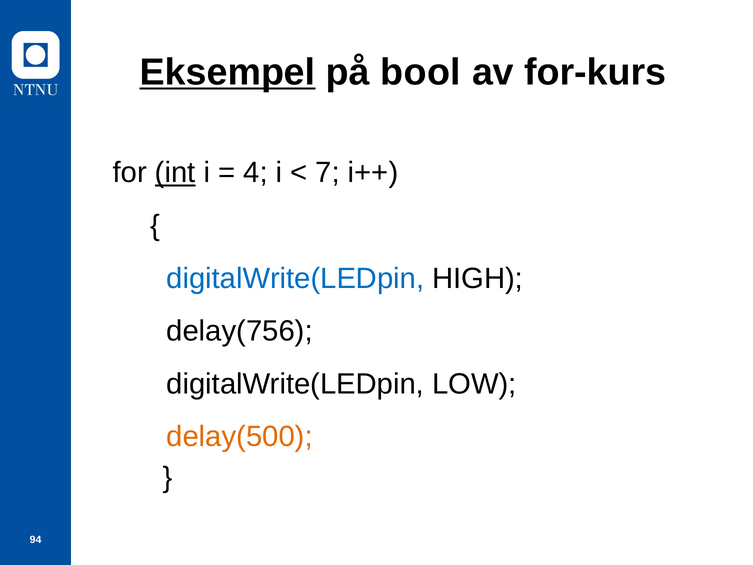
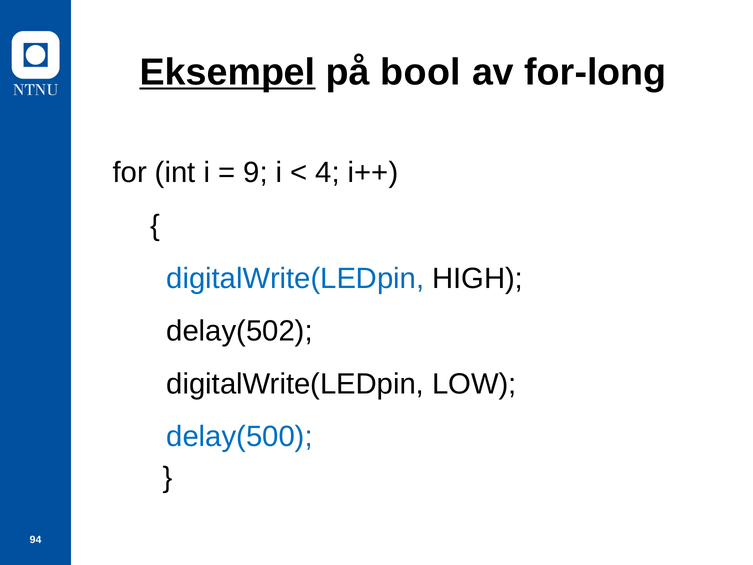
for-kurs: for-kurs -> for-long (595, 72)
int underline: present -> none (175, 173)
4: 4 -> 9 (255, 173)
7: 7 -> 4 (328, 173)
delay(756: delay(756 -> delay(502 (240, 331)
delay(500 colour: orange -> blue (240, 436)
